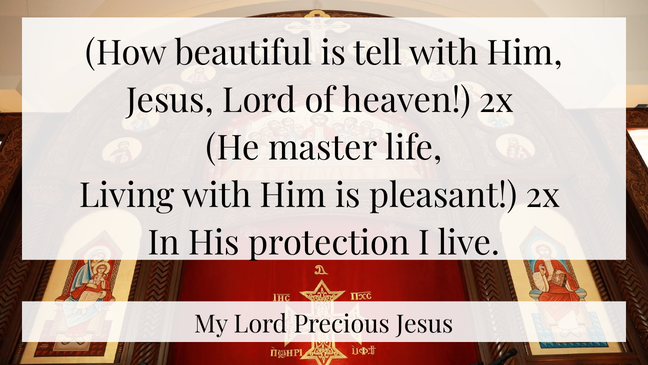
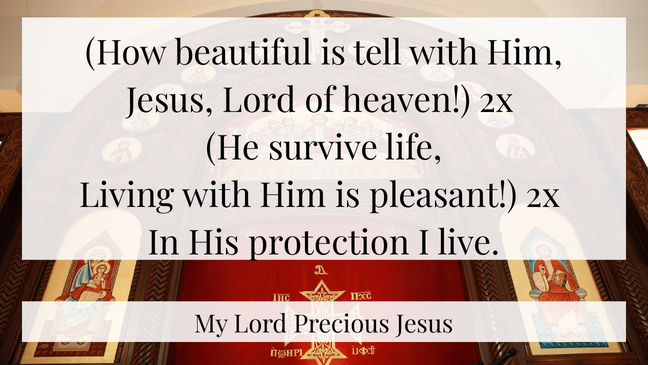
master: master -> survive (323, 148)
